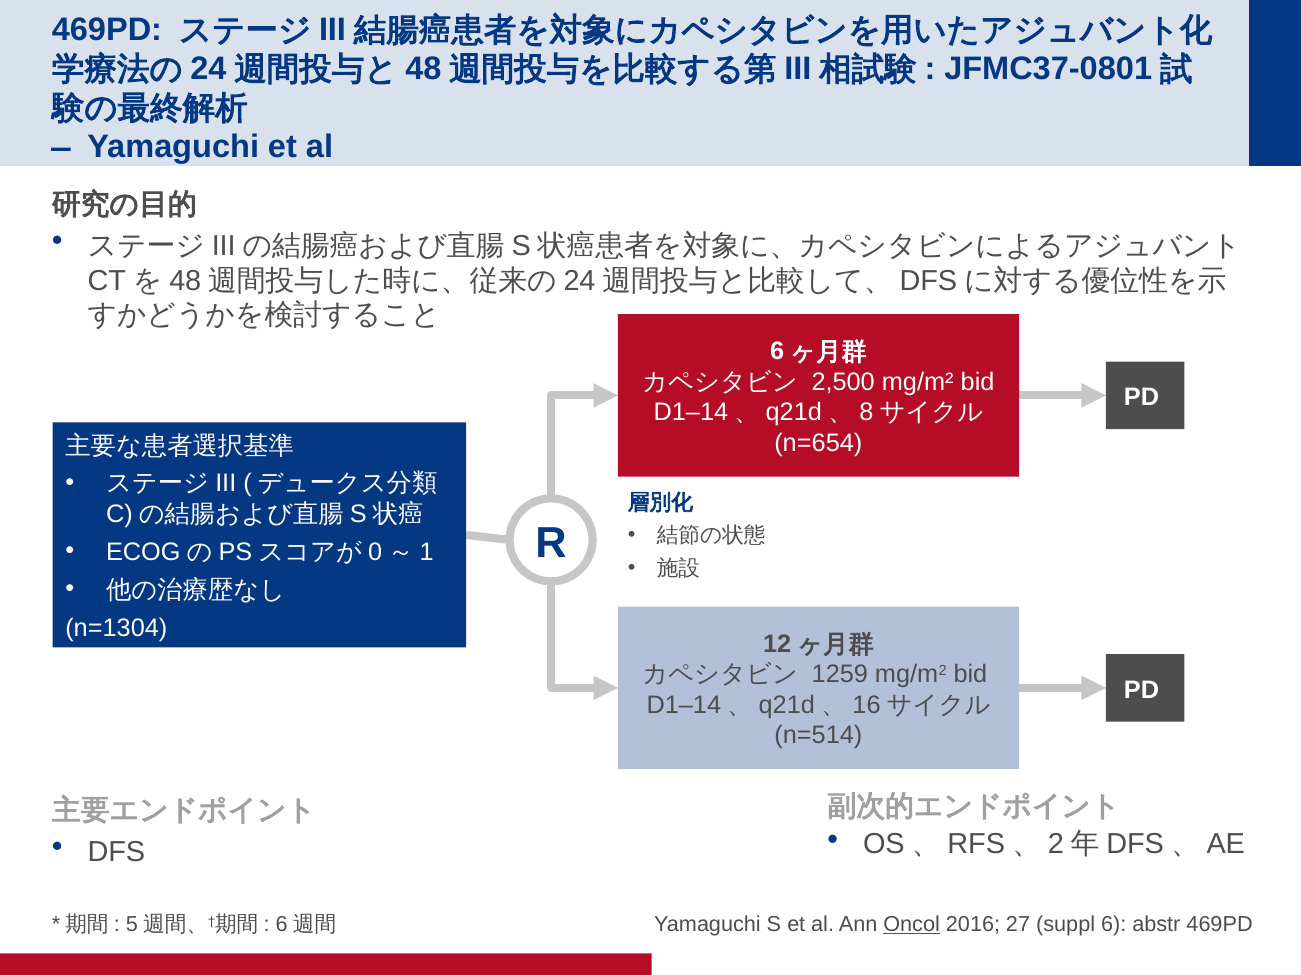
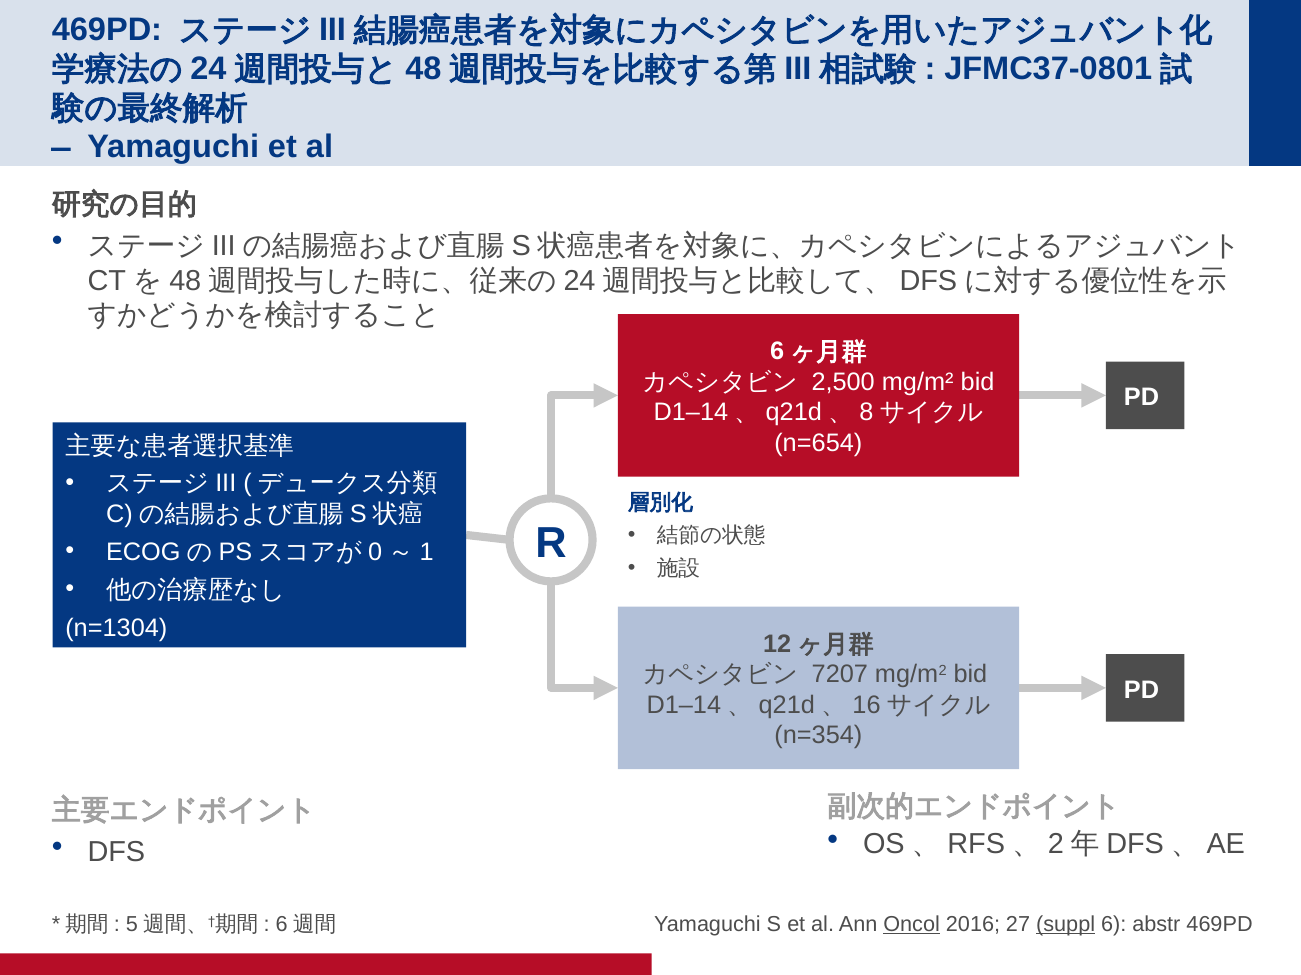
1259: 1259 -> 7207 (840, 675)
n=514: n=514 -> n=354 (818, 736)
suppl underline: none -> present (1066, 925)
